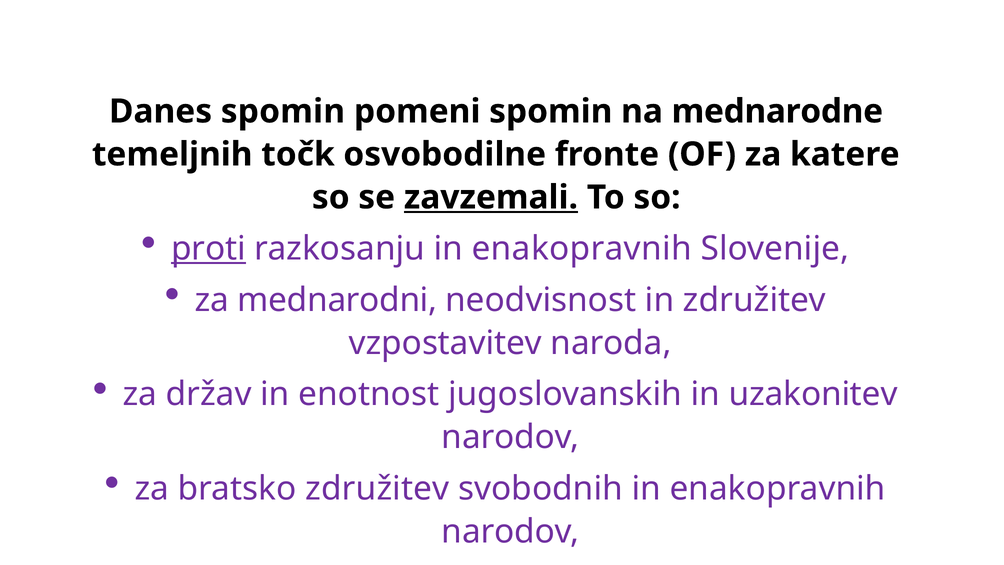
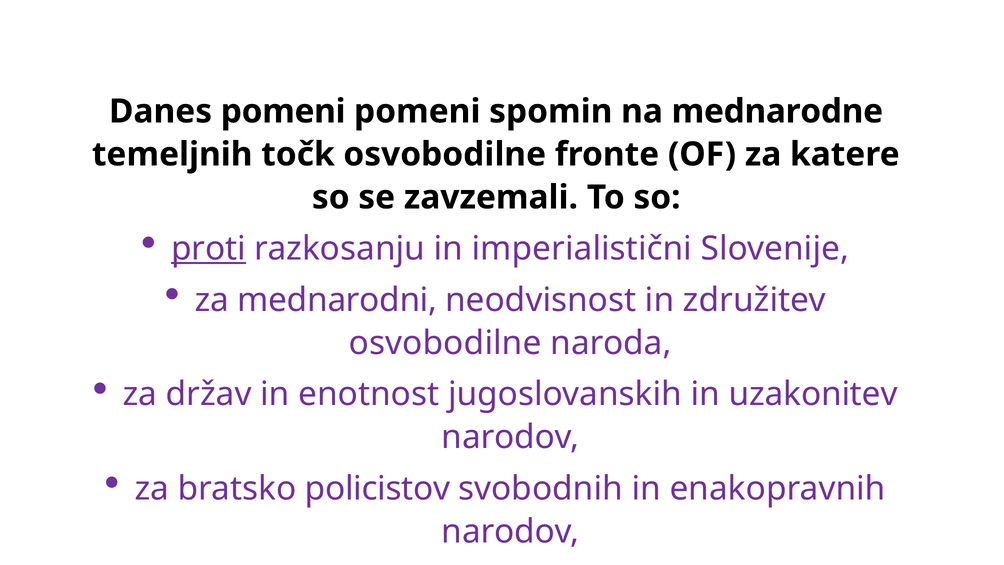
Danes spomin: spomin -> pomeni (283, 111)
zavzemali underline: present -> none (491, 197)
razkosanju in enakopravnih: enakopravnih -> imperialistični (582, 249)
vzpostavitev: vzpostavitev -> osvobodilne (445, 343)
bratsko združitev: združitev -> policistov (378, 488)
